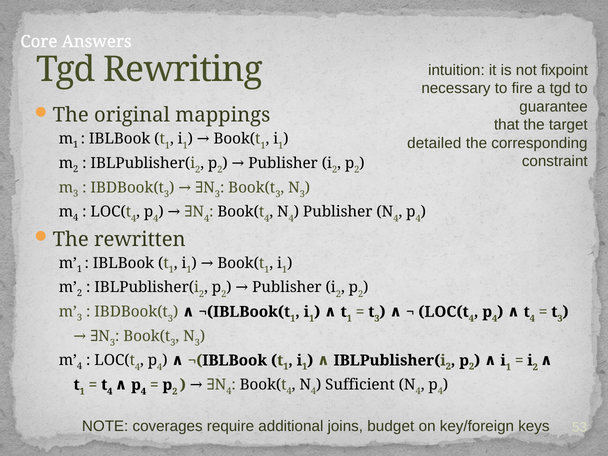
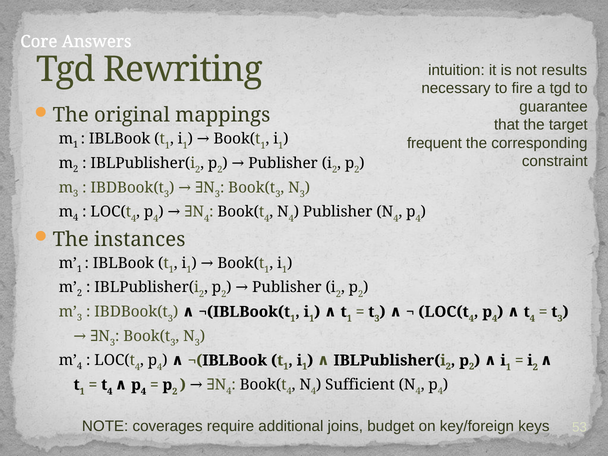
fixpoint: fixpoint -> results (564, 70)
detailed: detailed -> frequent (434, 143)
rewritten: rewritten -> instances (140, 239)
